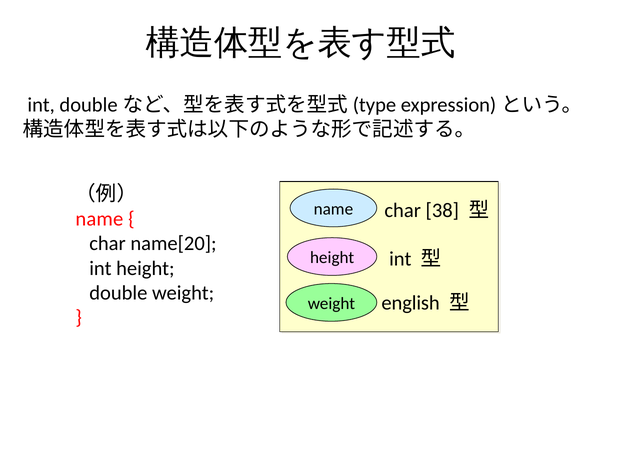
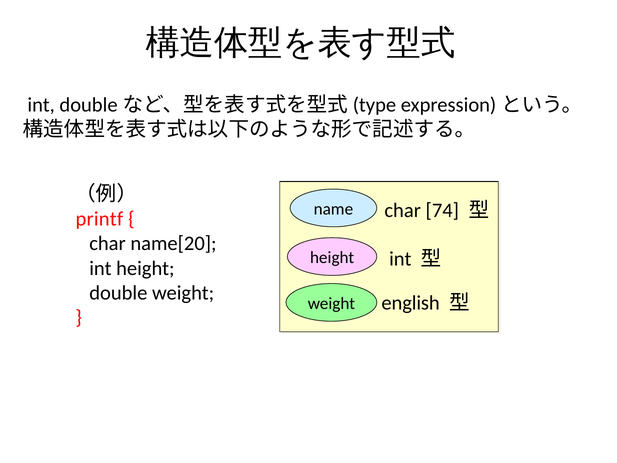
38: 38 -> 74 (442, 210)
name: name -> printf (99, 219)
